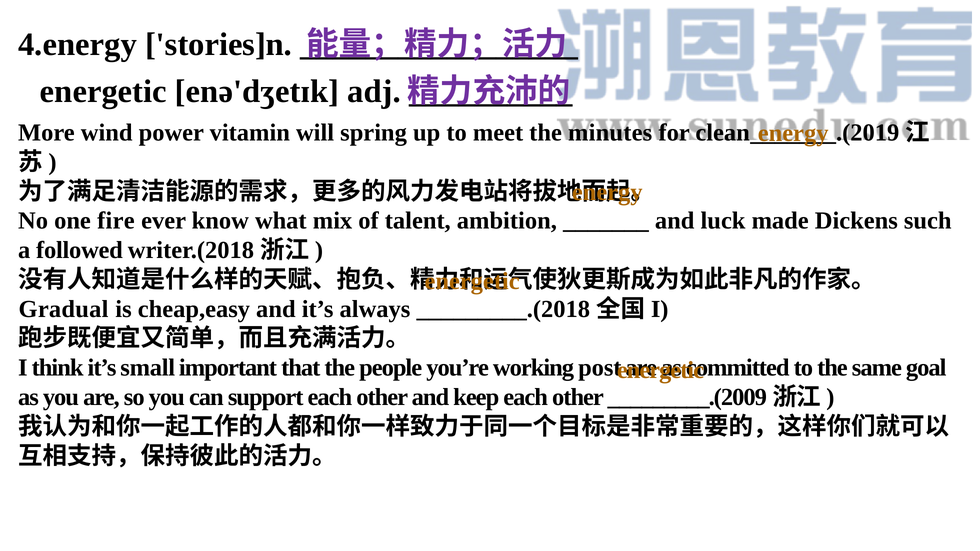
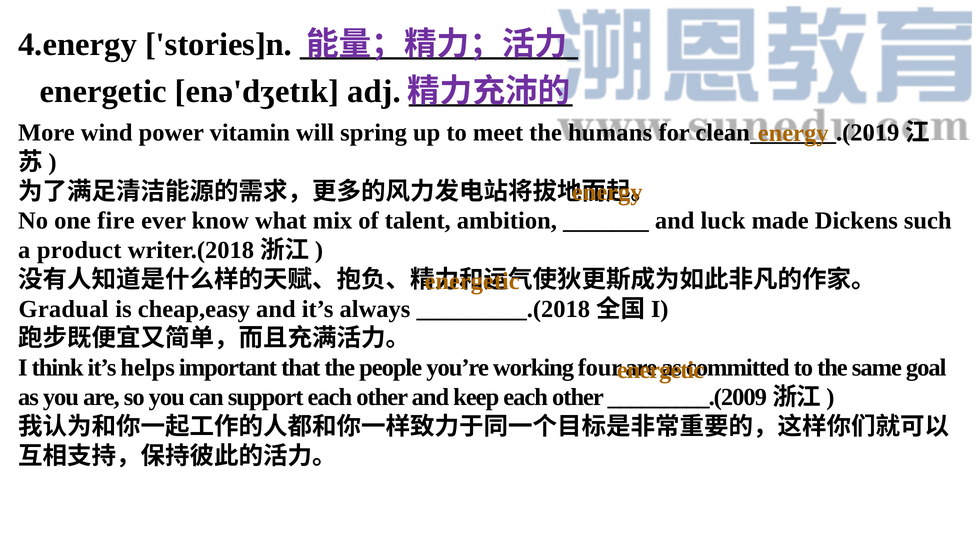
minutes: minutes -> humans (610, 133)
followed: followed -> product (79, 250)
small: small -> helps (148, 368)
post: post -> four (600, 368)
